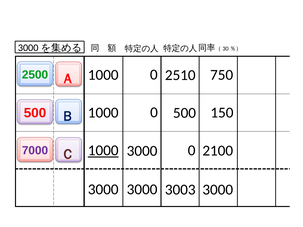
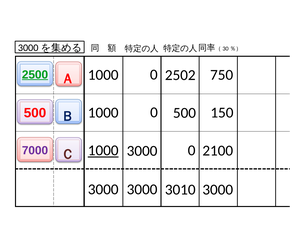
2510: 2510 -> 2502 (180, 75)
2500 underline: none -> present (35, 75)
3003: 3003 -> 3010 (180, 190)
